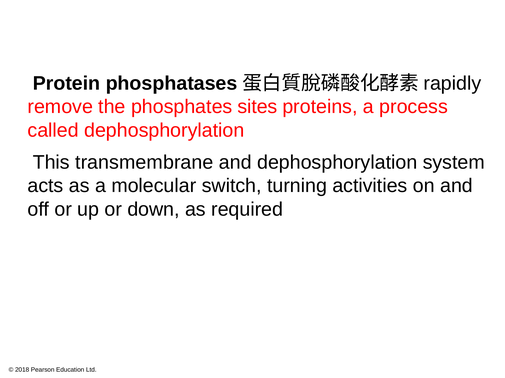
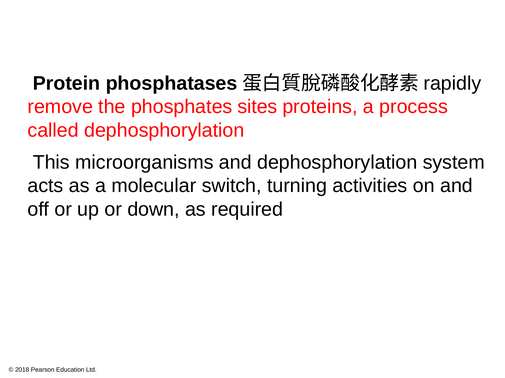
transmembrane: transmembrane -> microorganisms (144, 163)
